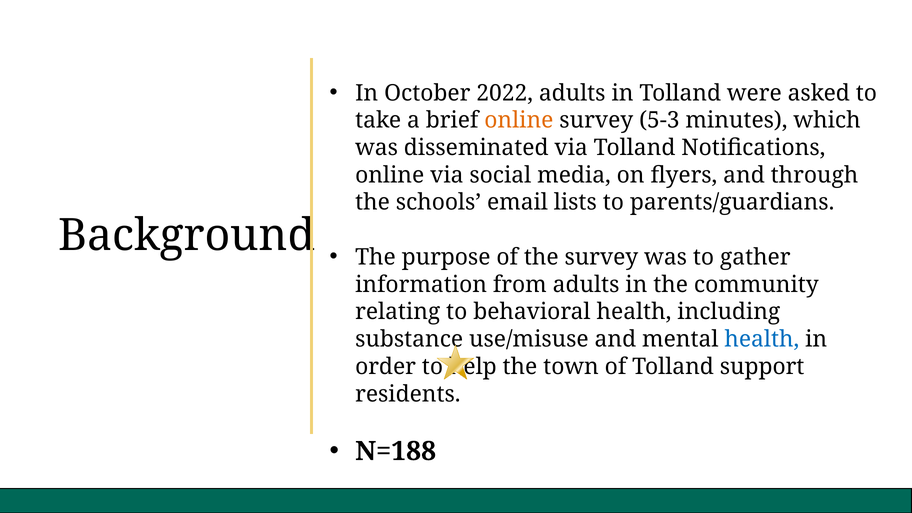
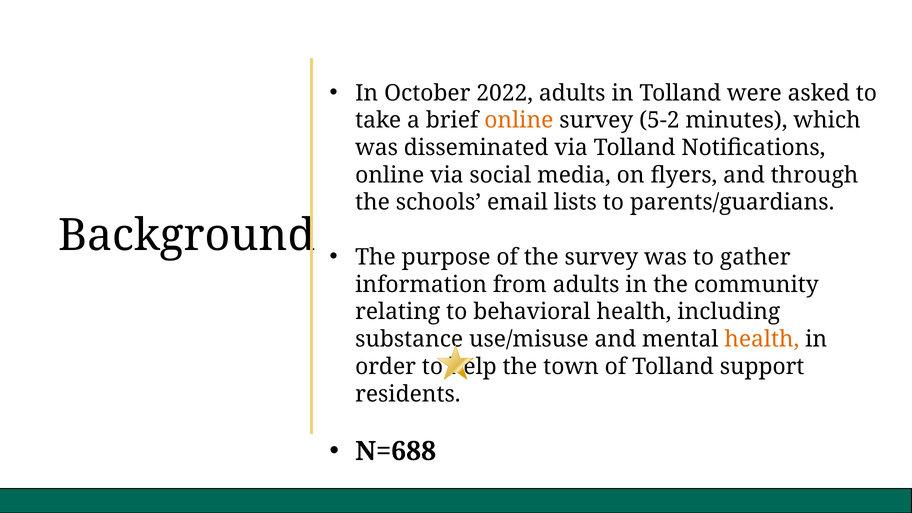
5-3: 5-3 -> 5-2 (659, 120)
health colour: blue -> orange (762, 339)
N=188: N=188 -> N=688 (396, 451)
